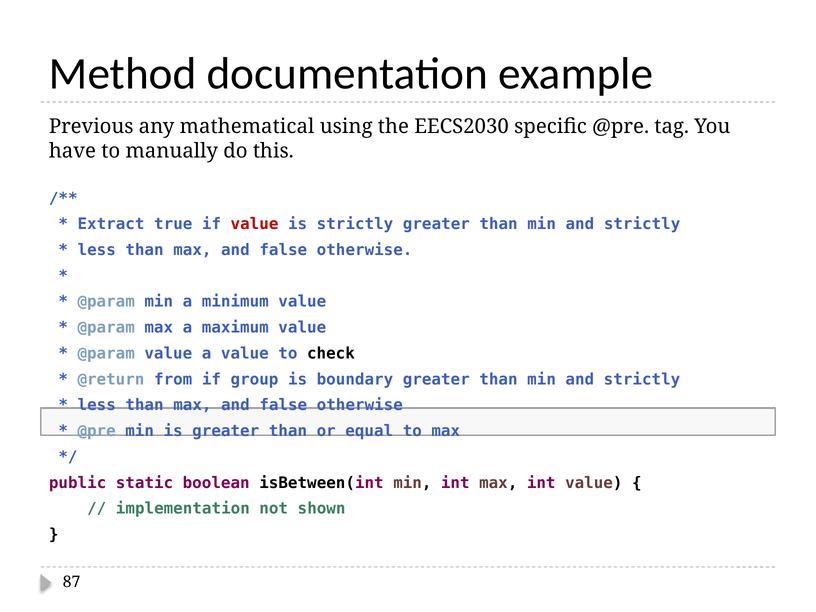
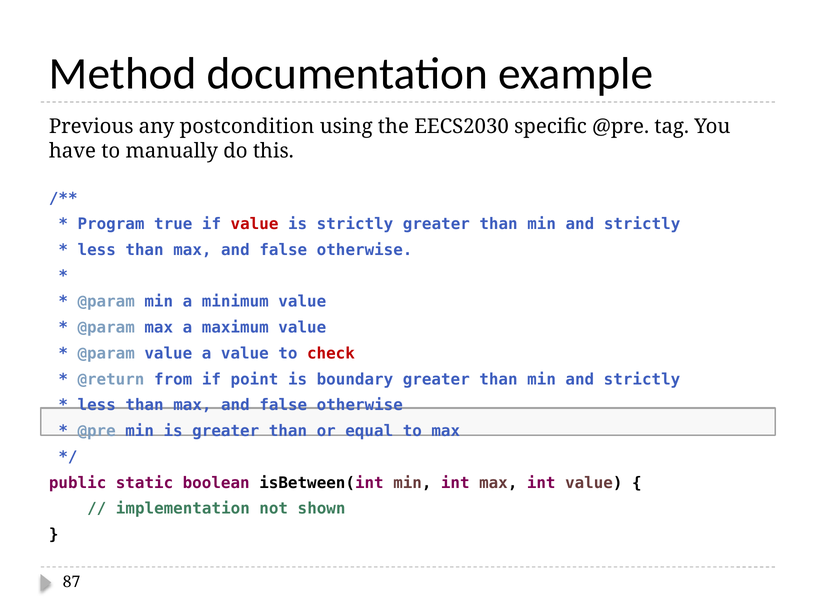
mathematical: mathematical -> postcondition (247, 127)
Extract: Extract -> Program (111, 224)
check colour: black -> red (331, 353)
group: group -> point (254, 379)
